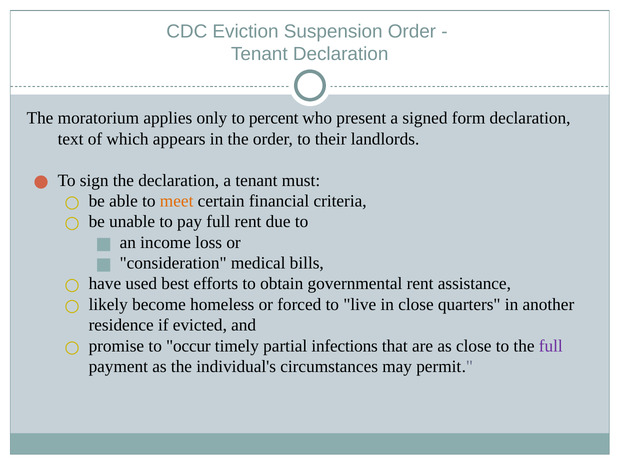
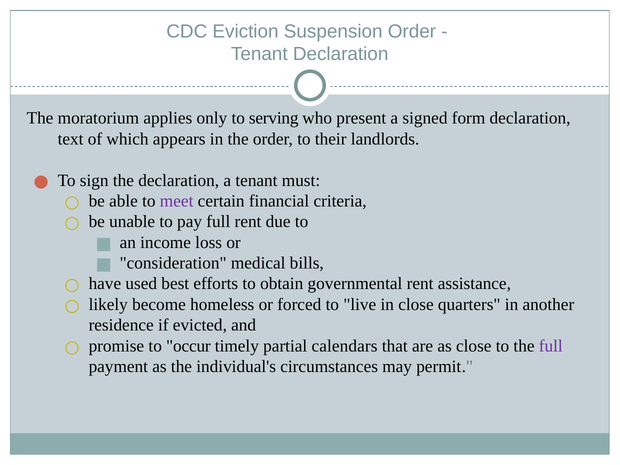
percent: percent -> serving (274, 118)
meet colour: orange -> purple (177, 201)
infections: infections -> calendars (345, 346)
